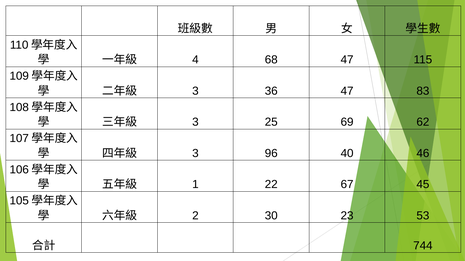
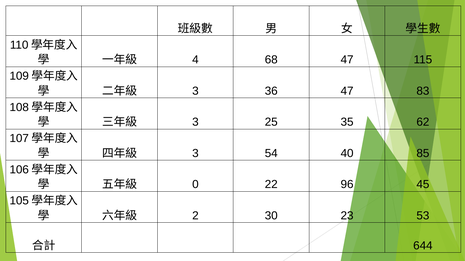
69: 69 -> 35 (347, 122)
96: 96 -> 54 (271, 154)
46: 46 -> 85 (423, 154)
1: 1 -> 0 (195, 185)
67: 67 -> 96 (347, 185)
744: 744 -> 644 (423, 246)
